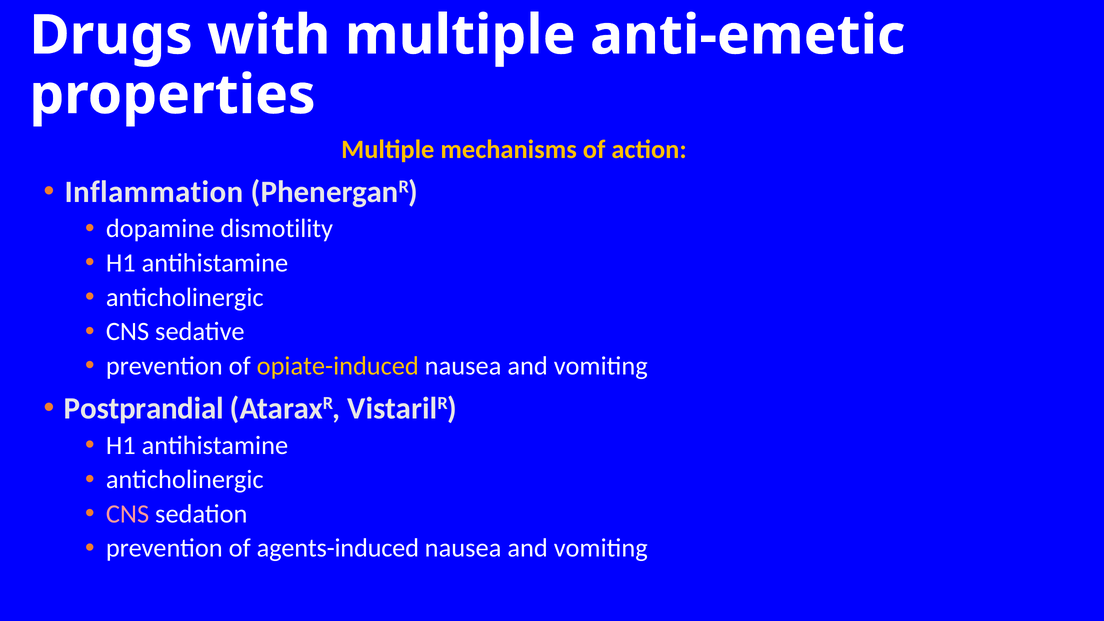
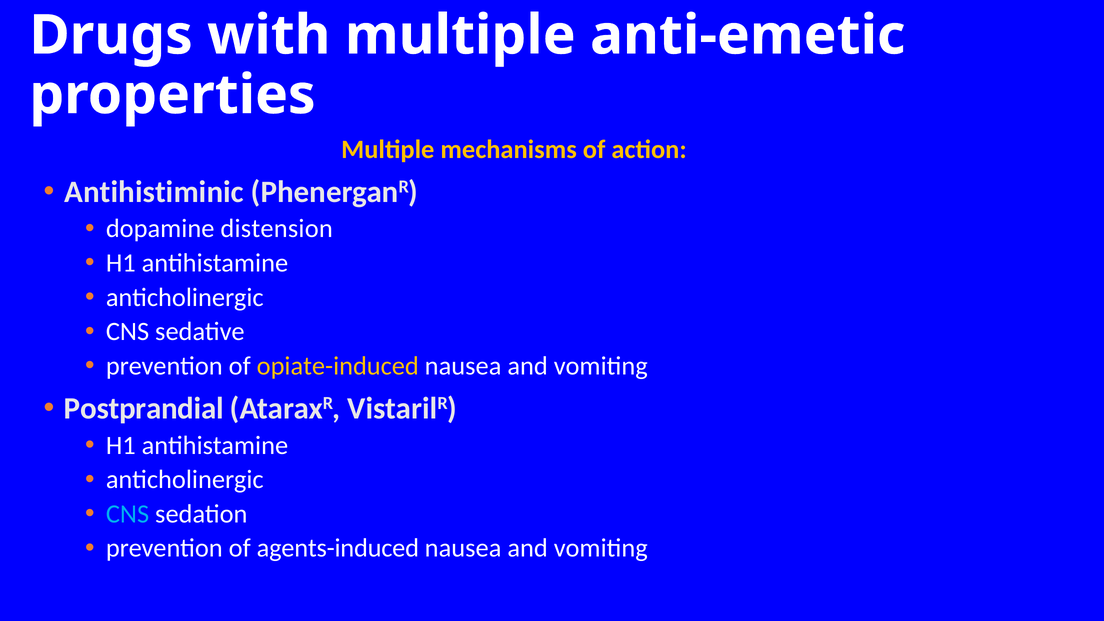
Inflammation: Inflammation -> Antihistiminic (154, 192)
dismotility: dismotility -> distension (277, 229)
CNS colour: pink -> light blue (128, 514)
